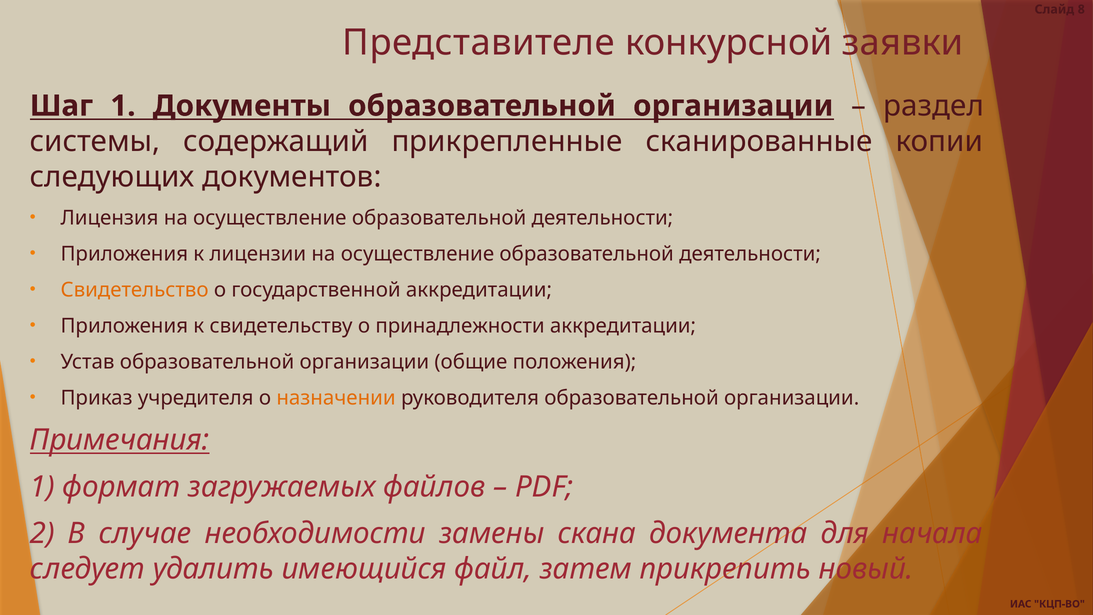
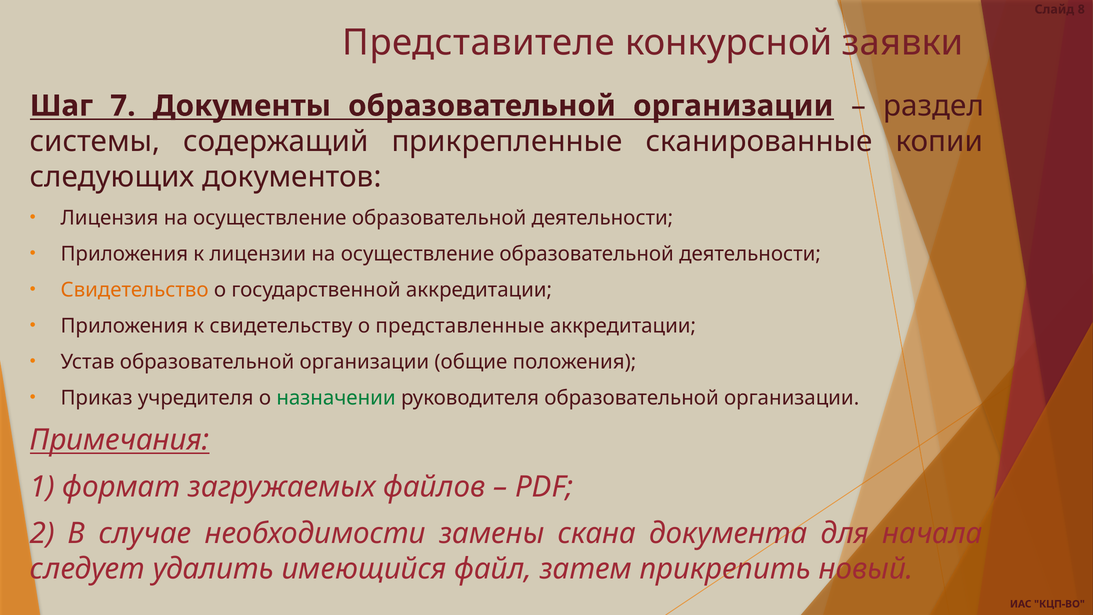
Шаг 1: 1 -> 7 (123, 106)
принадлежности: принадлежности -> представленные (460, 326)
назначении colour: orange -> green (336, 398)
